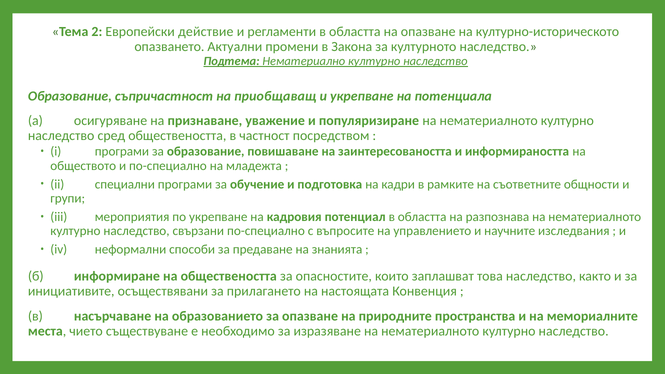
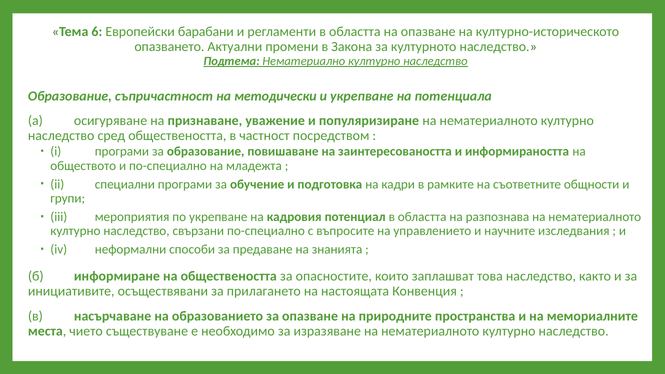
2: 2 -> 6 (97, 32)
действие: действие -> барабани (206, 32)
приобщаващ: приобщаващ -> методически (275, 96)
